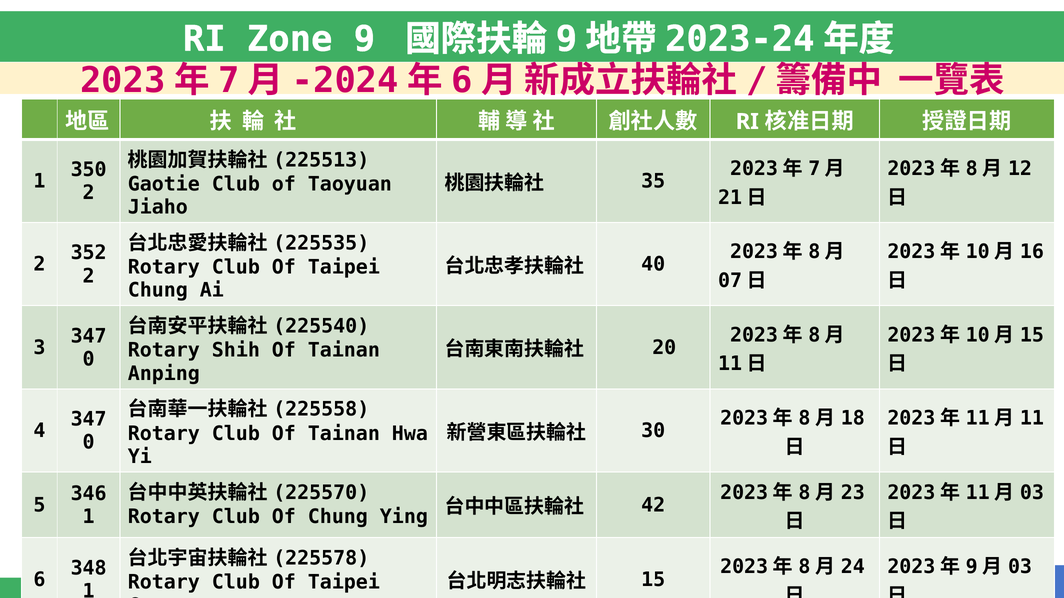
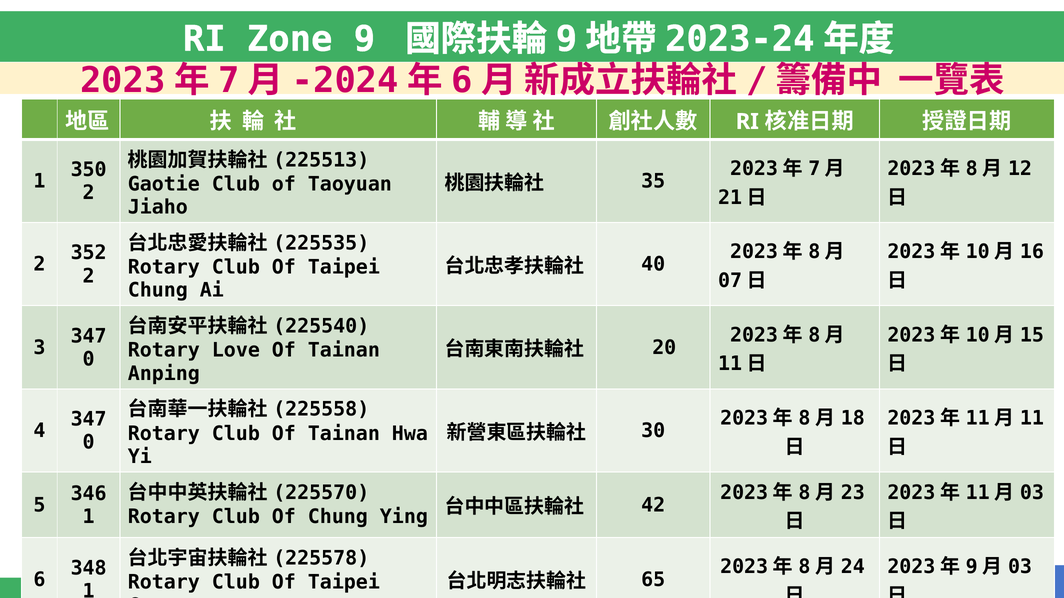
Shih: Shih -> Love (236, 351)
15: 15 -> 65 (653, 580)
